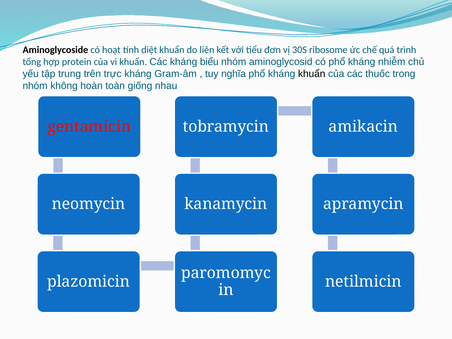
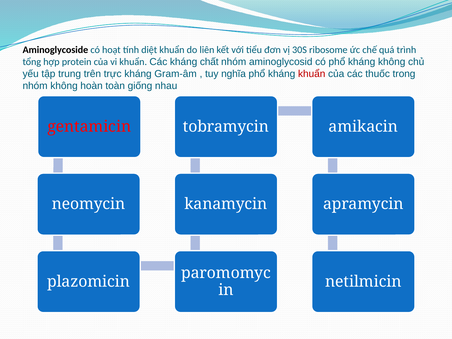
biểu: biểu -> chất (209, 62)
kháng nhiễm: nhiễm -> không (392, 62)
khuẩn colour: black -> red (312, 74)
